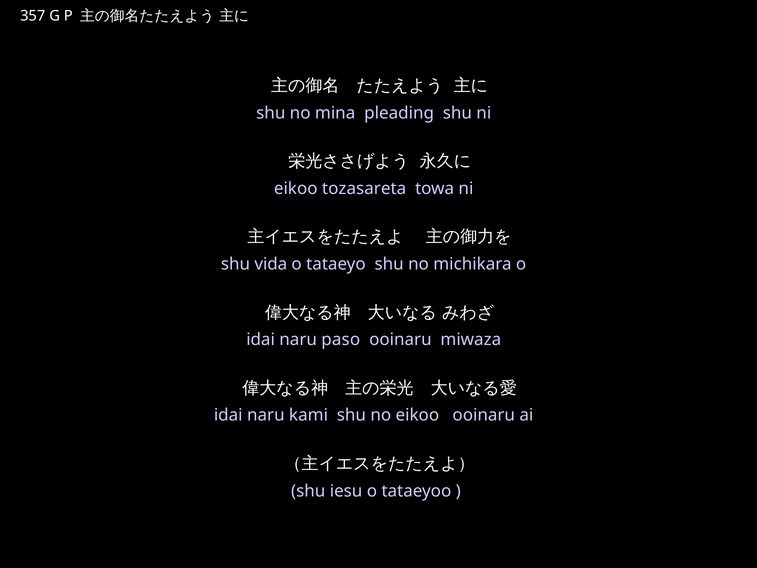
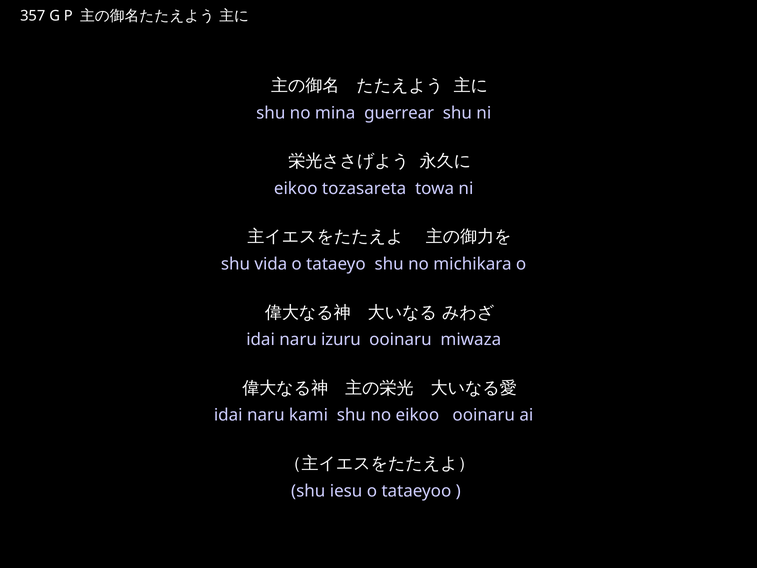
pleading: pleading -> guerrear (399, 113)
paso: paso -> izuru (341, 340)
